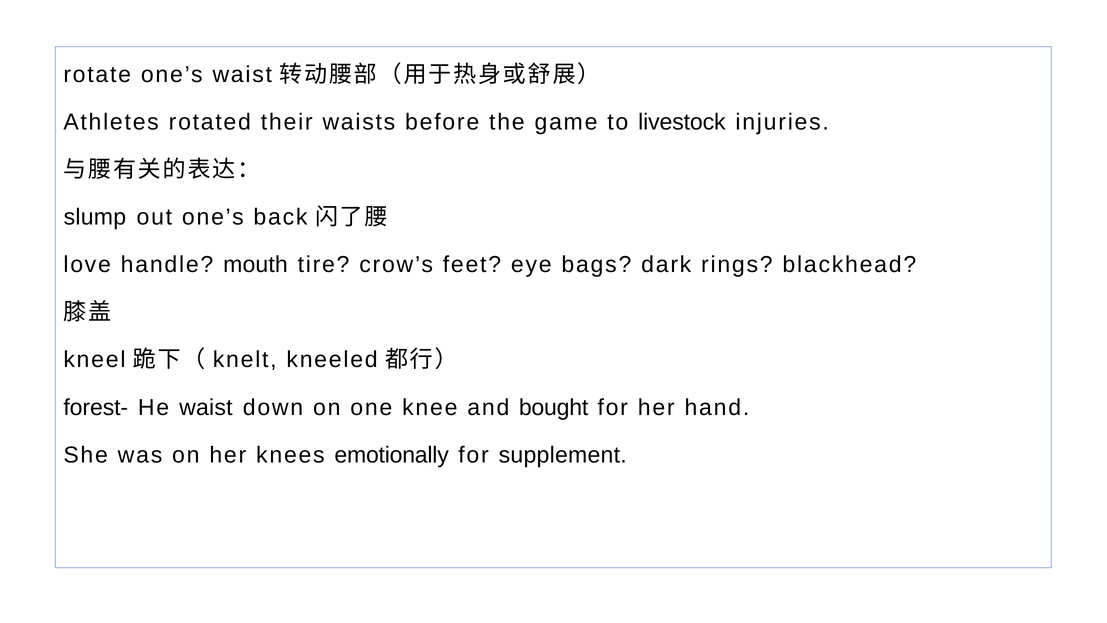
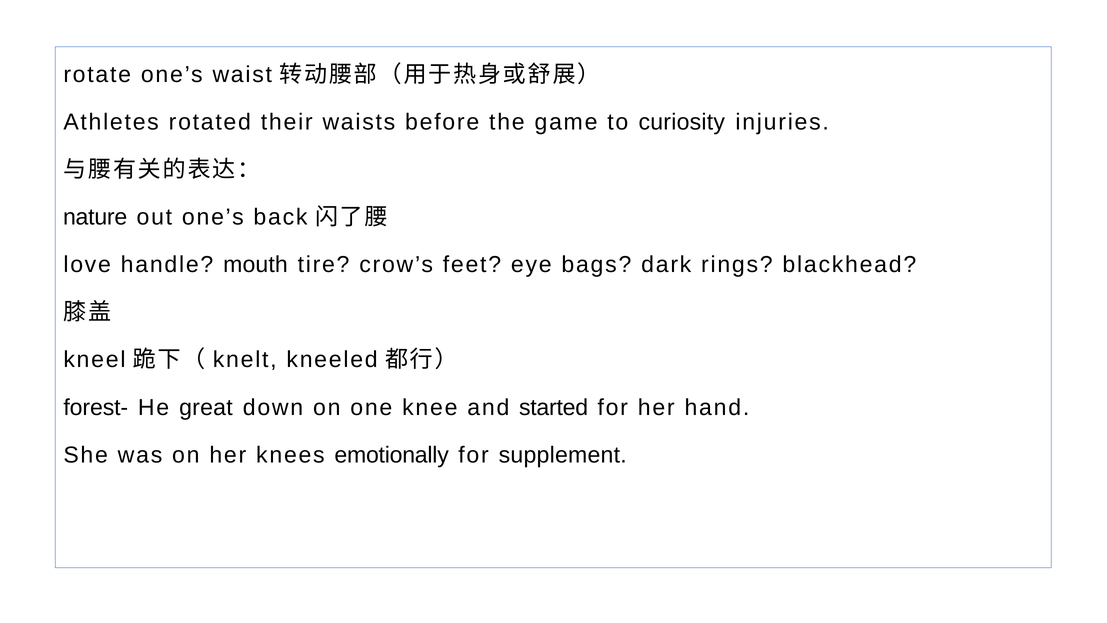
livestock: livestock -> curiosity (682, 122)
slump: slump -> nature (95, 217)
He waist: waist -> great (206, 407)
bought: bought -> started (554, 407)
